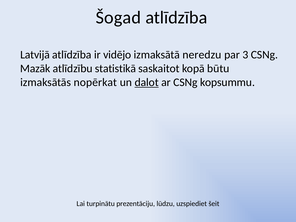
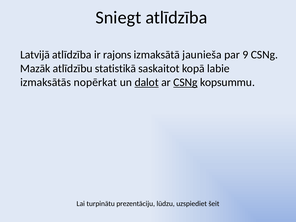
Šogad: Šogad -> Sniegt (118, 18)
vidējo: vidējo -> rajons (117, 55)
neredzu: neredzu -> jaunieša (202, 55)
3: 3 -> 9 (245, 55)
būtu: būtu -> labie (218, 69)
CSNg underline: none -> present (185, 82)
